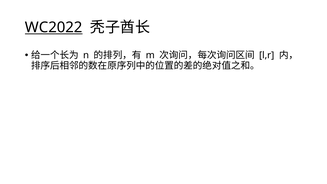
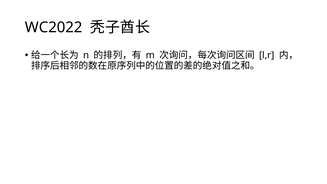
WC2022 underline: present -> none (54, 27)
